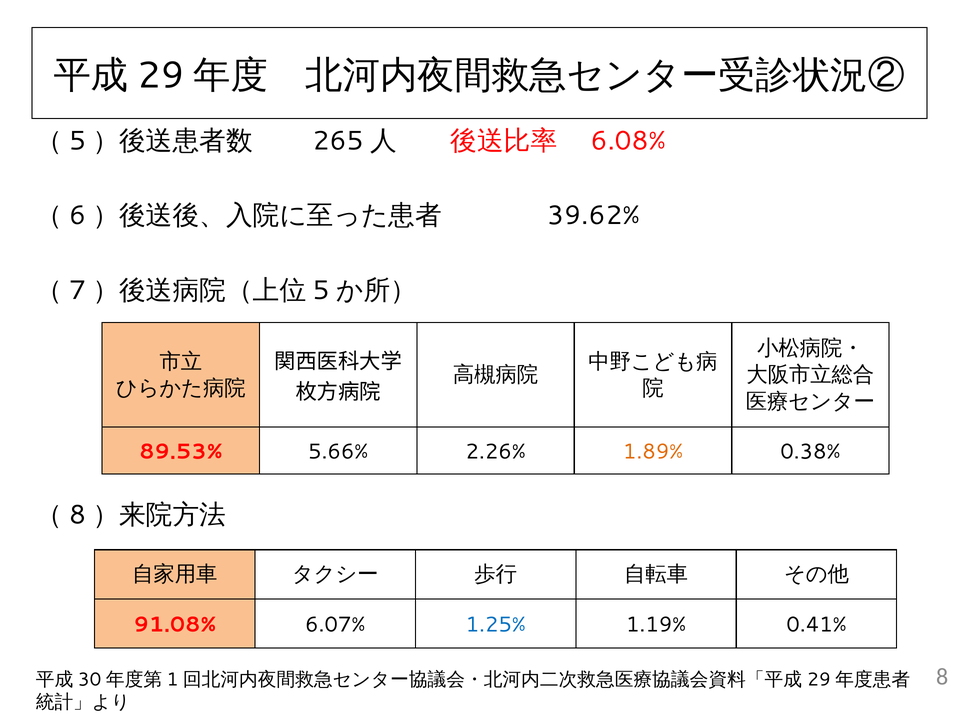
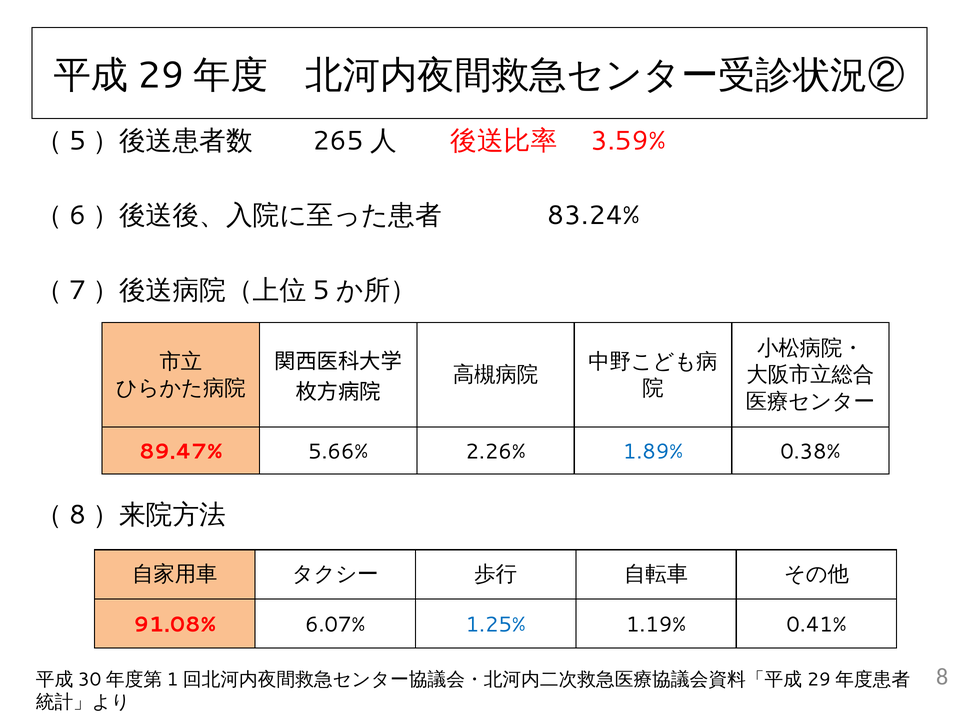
6.08%: 6.08% -> 3.59% (628, 141)
39.62%: 39.62% -> 83.24% (594, 216)
89.53%: 89.53% -> 89.47% (181, 451)
1.89% colour: orange -> blue (653, 451)
